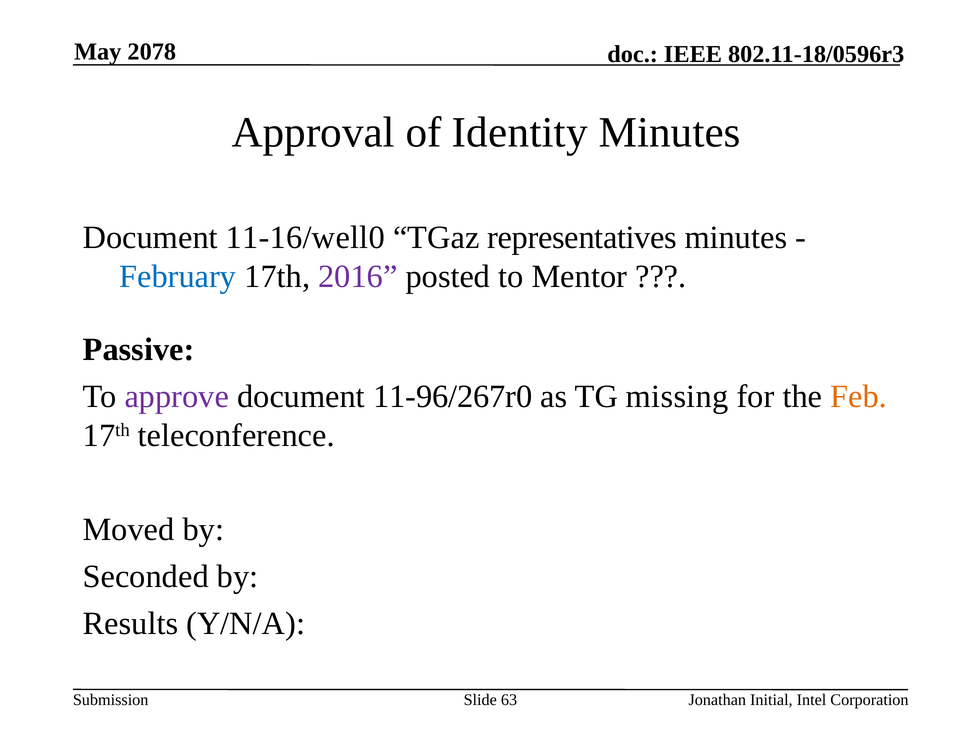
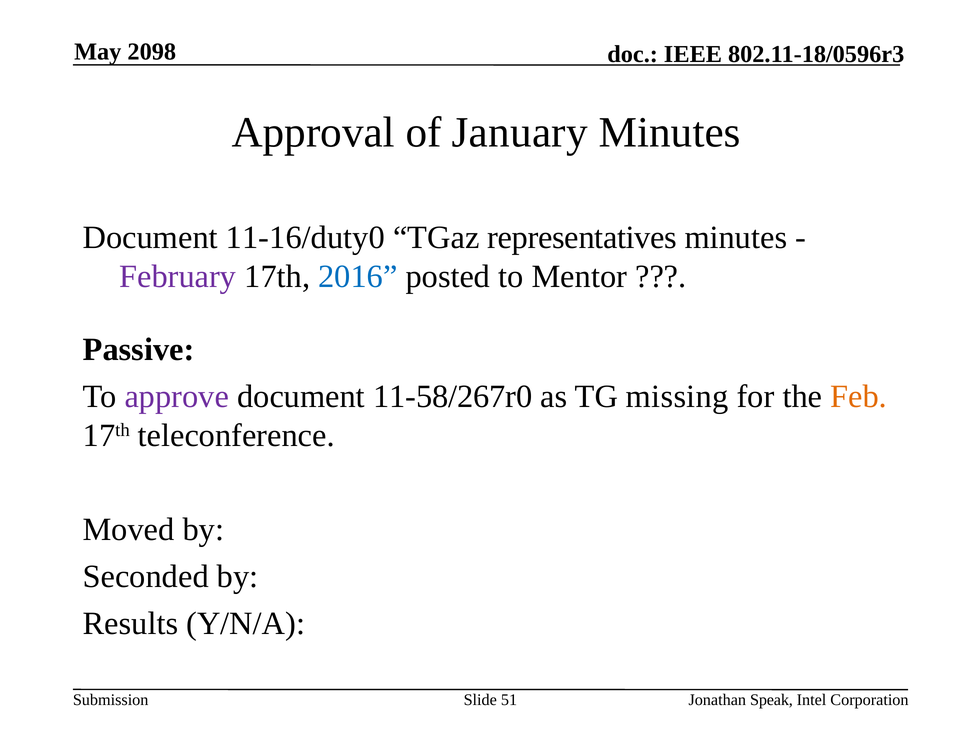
2078: 2078 -> 2098 (152, 52)
Identity: Identity -> January (520, 133)
11-16/well0: 11-16/well0 -> 11-16/duty0 (305, 237)
February colour: blue -> purple (178, 276)
2016 colour: purple -> blue (358, 276)
11-96/267r0: 11-96/267r0 -> 11-58/267r0 (453, 396)
63: 63 -> 51 (509, 700)
Initial: Initial -> Speak (771, 700)
